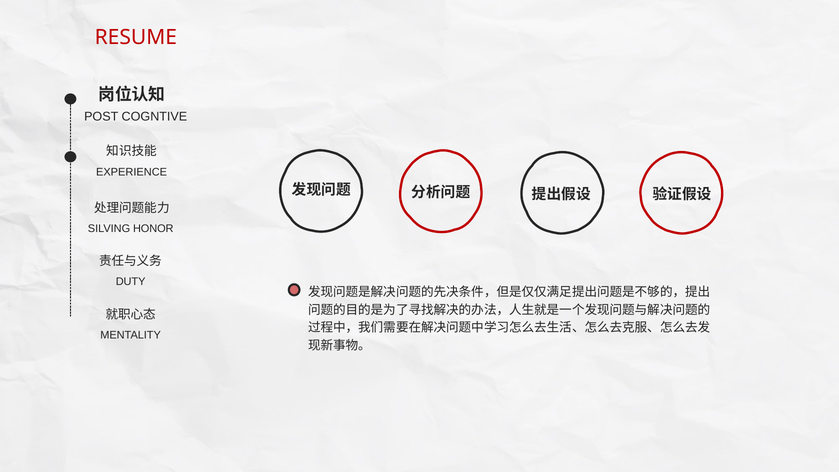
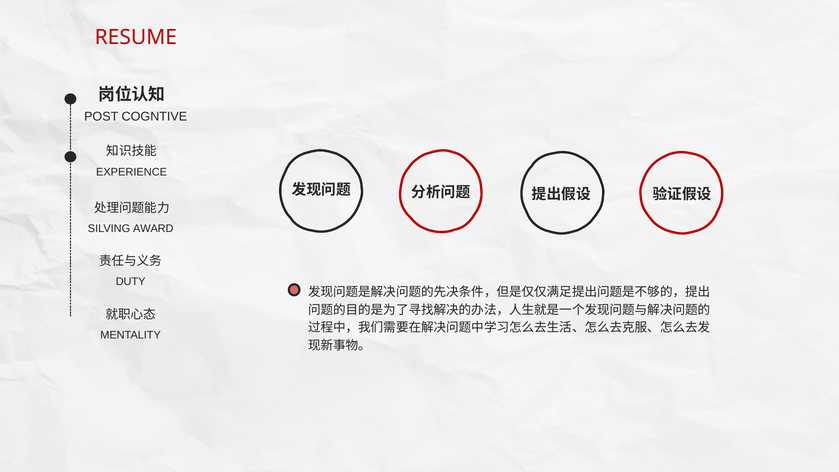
HONOR: HONOR -> AWARD (153, 228)
